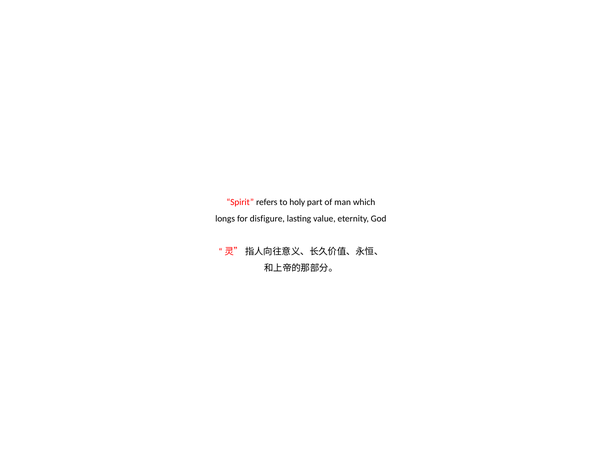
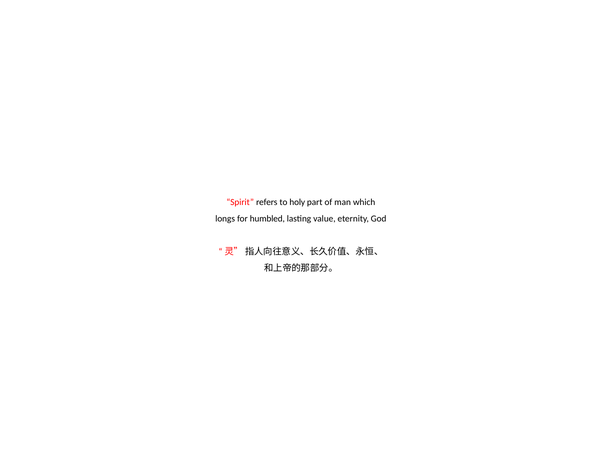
disfigure: disfigure -> humbled (267, 219)
